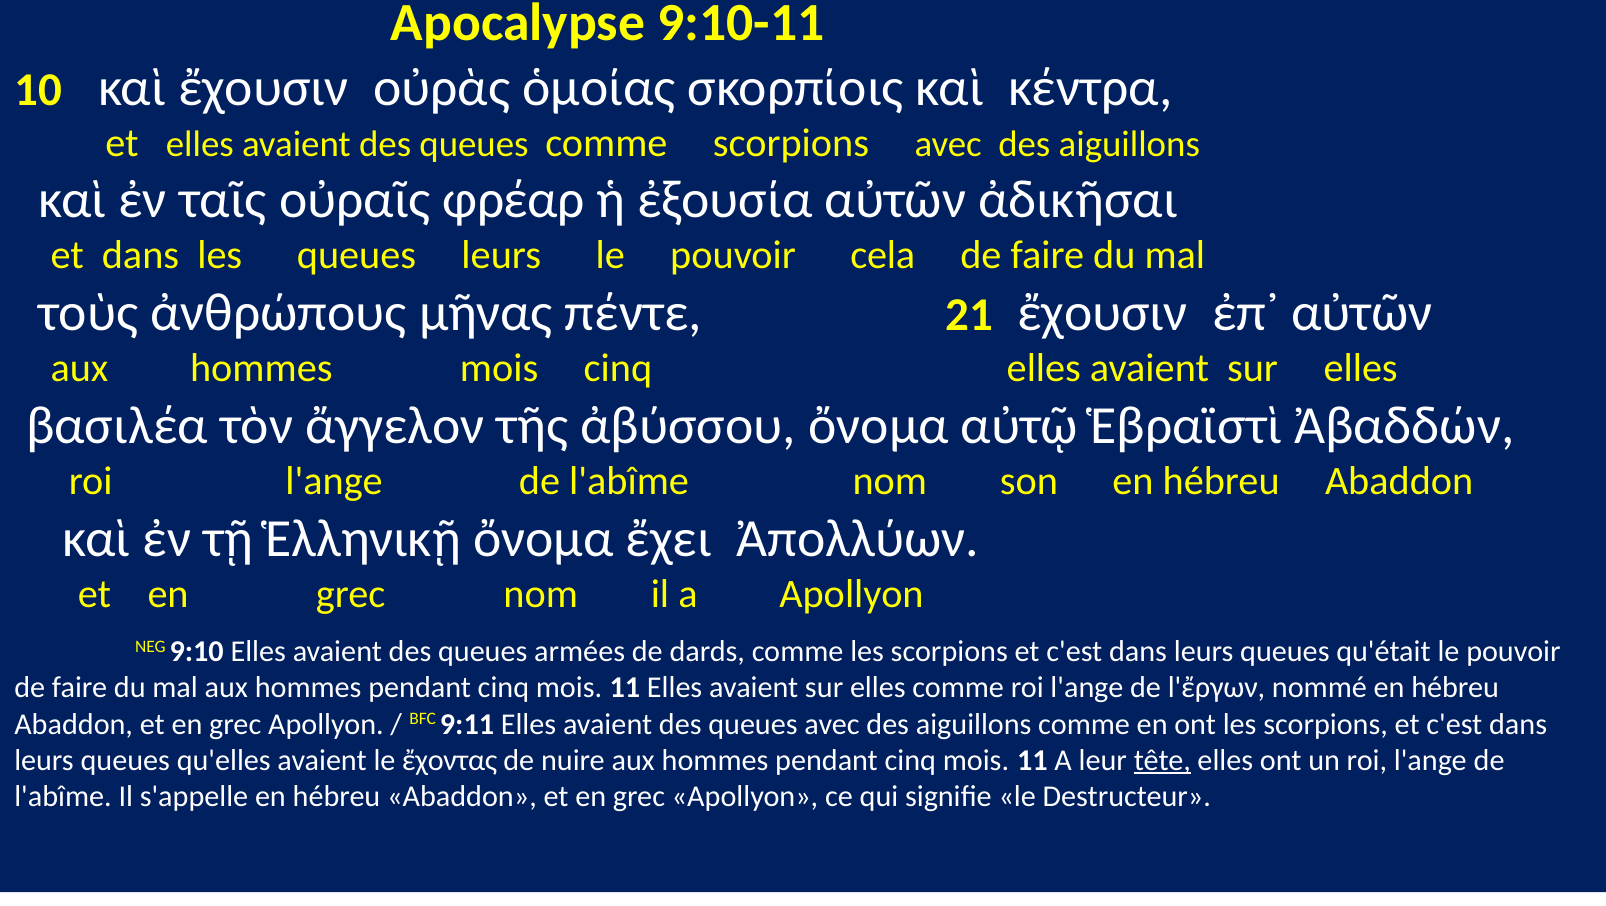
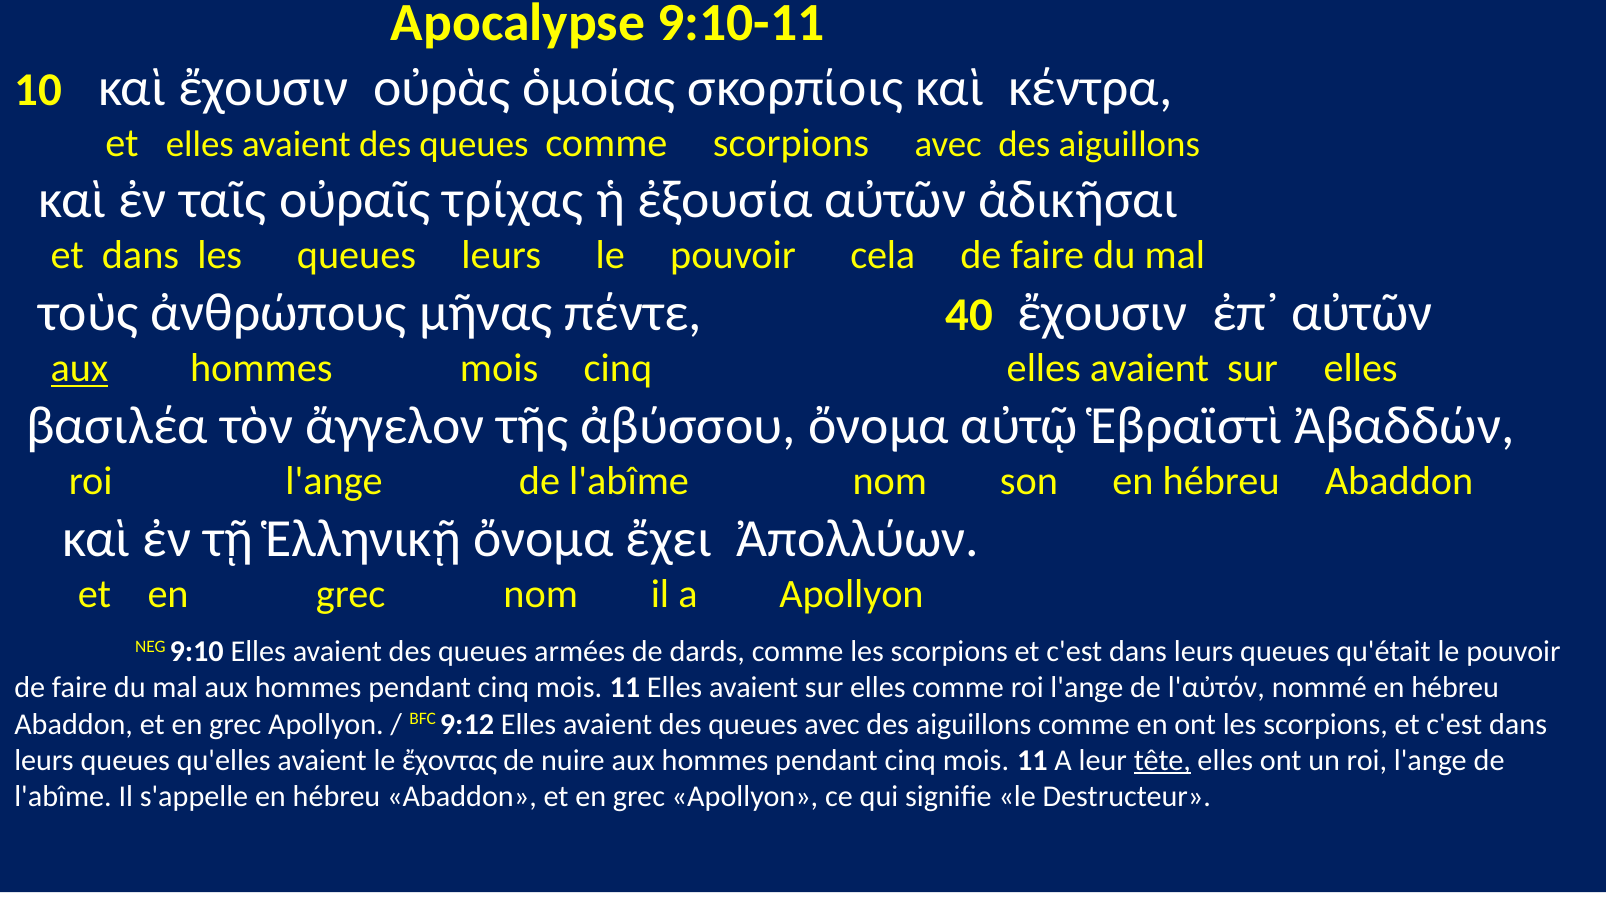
φρέαρ: φρέαρ -> τρίχας (513, 200)
21: 21 -> 40 (969, 315)
aux underline: none -> present (79, 368)
l'ἔργων: l'ἔργων -> l'αὐτόν (1216, 688)
9:11: 9:11 -> 9:12 (467, 724)
